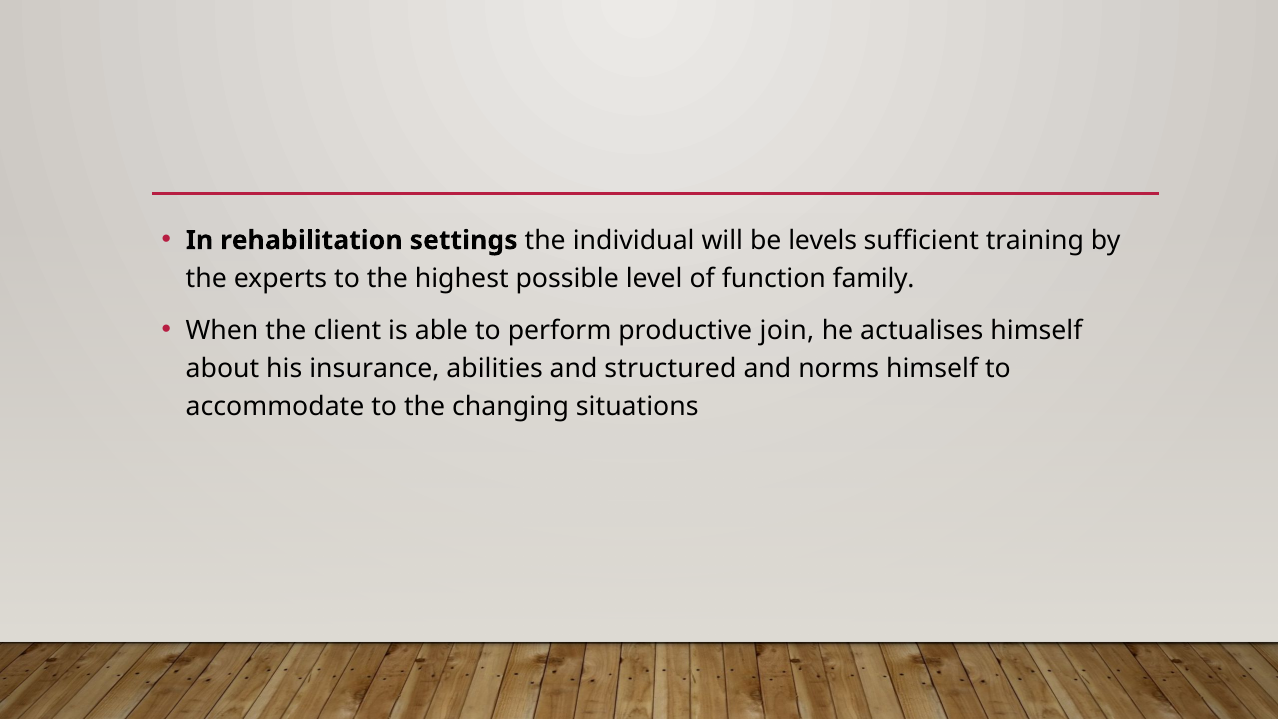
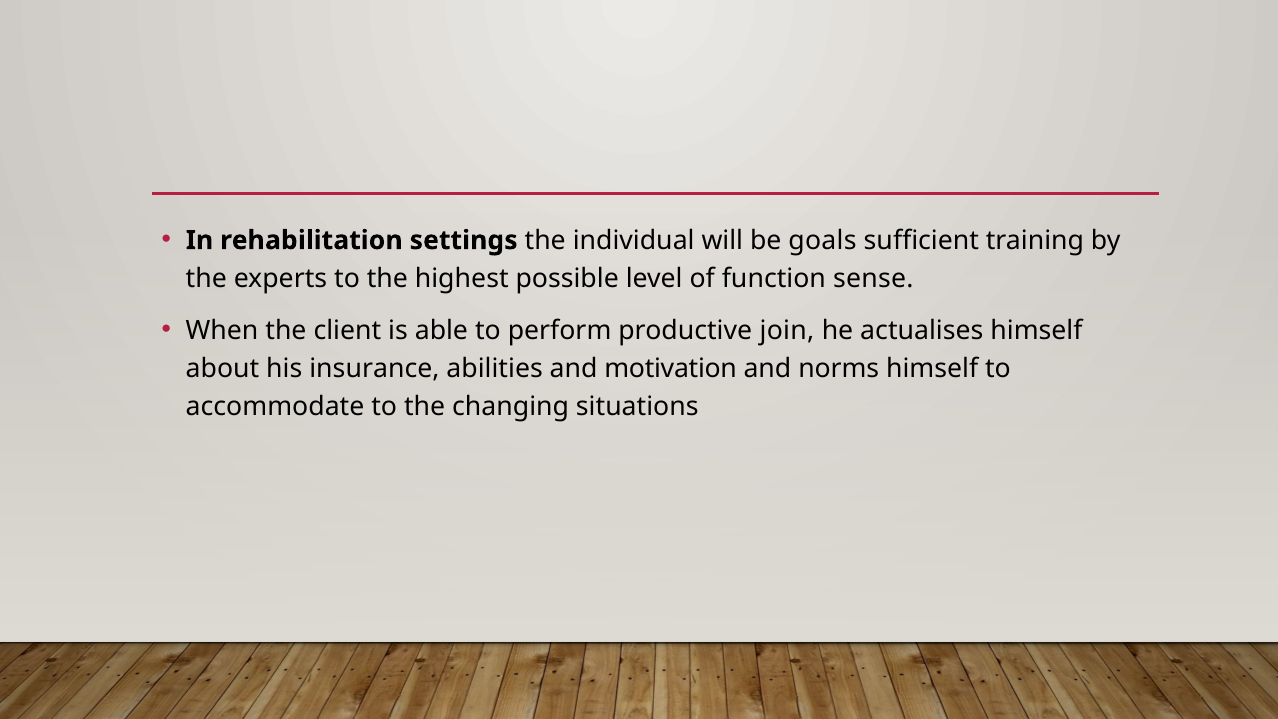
levels: levels -> goals (822, 240)
family: family -> sense (873, 279)
structured: structured -> motivation (671, 369)
